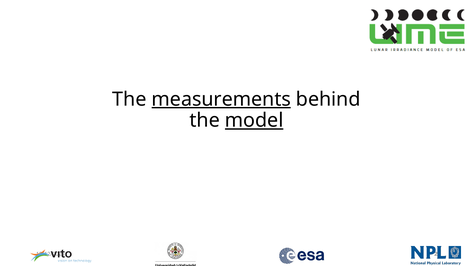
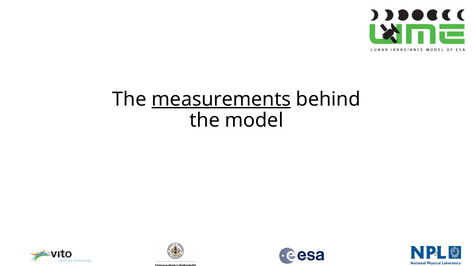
model underline: present -> none (254, 120)
